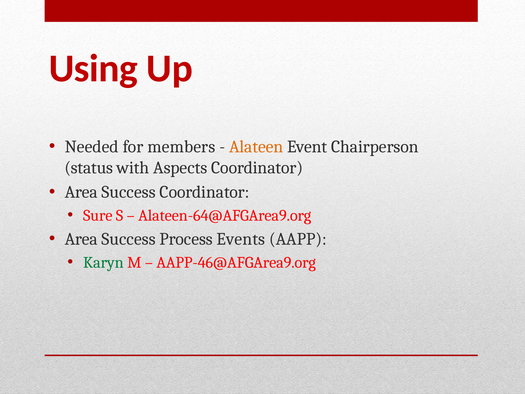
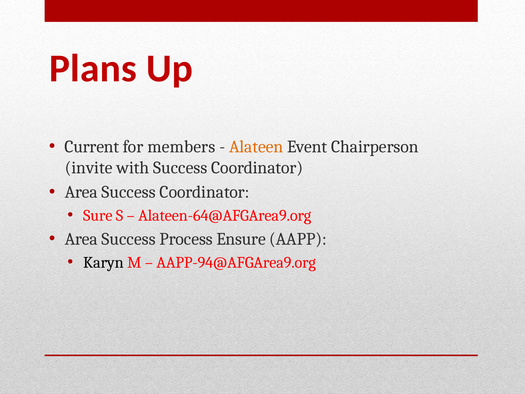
Using: Using -> Plans (93, 68)
Needed: Needed -> Current (92, 147)
status: status -> invite (89, 168)
with Aspects: Aspects -> Success (180, 168)
Events: Events -> Ensure (241, 239)
Karyn colour: green -> black (103, 262)
AAPP-46@AFGArea9.org: AAPP-46@AFGArea9.org -> AAPP-94@AFGArea9.org (236, 262)
